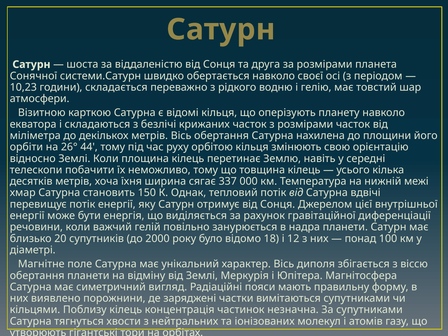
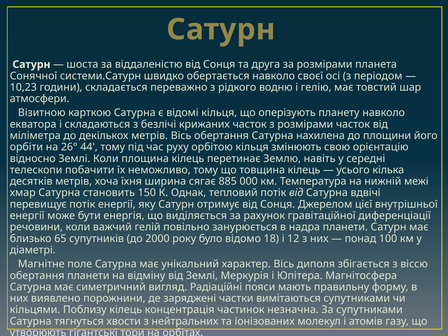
337: 337 -> 885 (228, 181)
20: 20 -> 65 (60, 239)
